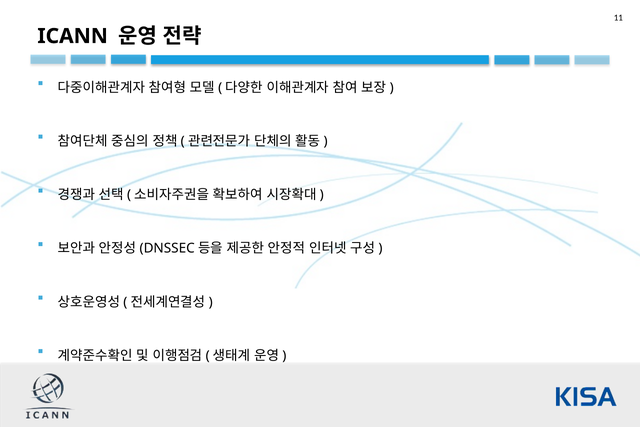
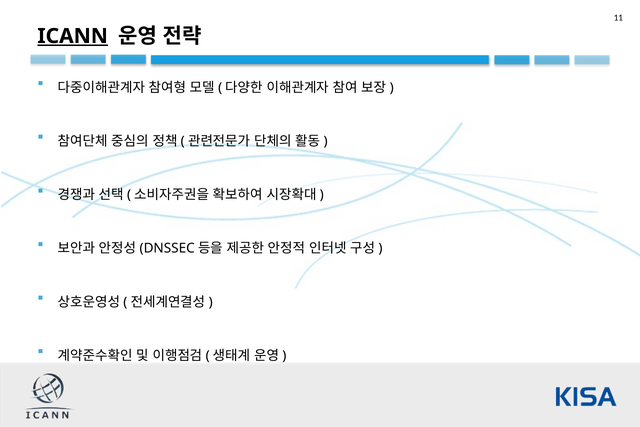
ICANN underline: none -> present (73, 36)
